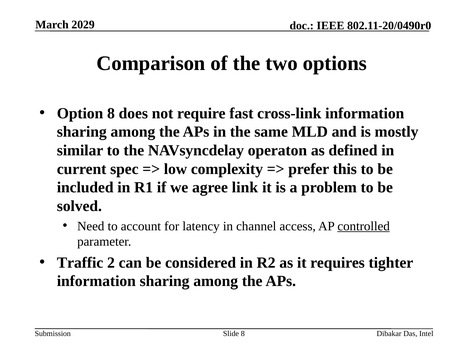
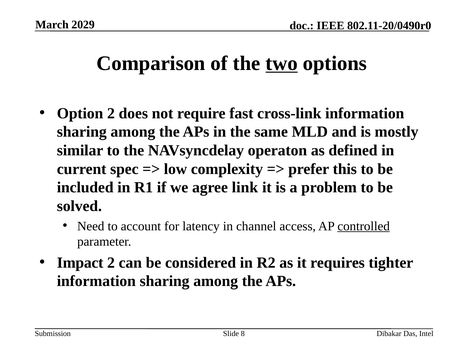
two underline: none -> present (282, 63)
Option 8: 8 -> 2 (111, 113)
Traffic: Traffic -> Impact (80, 263)
